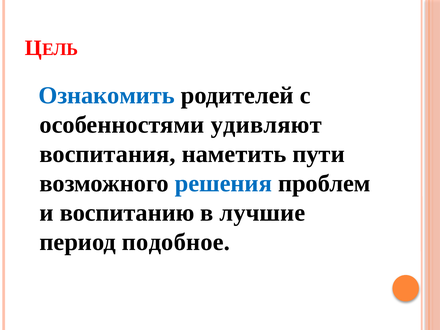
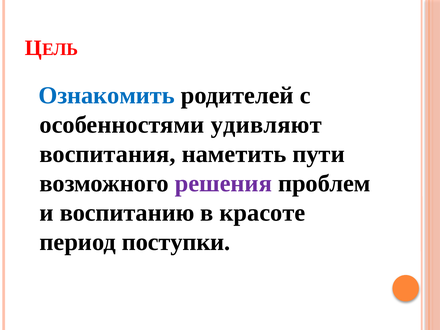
решения colour: blue -> purple (223, 184)
лучшие: лучшие -> красоте (262, 213)
подобное: подобное -> поступки (176, 242)
